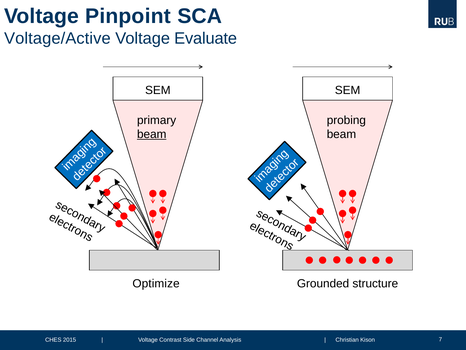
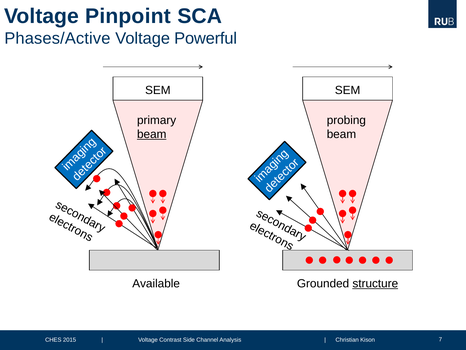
Voltage/Active: Voltage/Active -> Phases/Active (57, 38)
Evaluate: Evaluate -> Powerful (206, 38)
Optimize: Optimize -> Available (156, 283)
structure underline: none -> present (375, 283)
